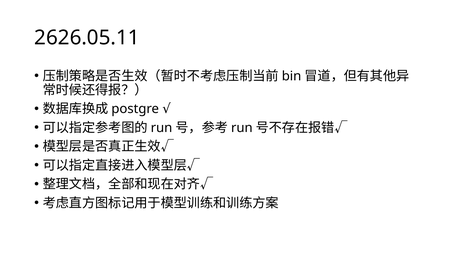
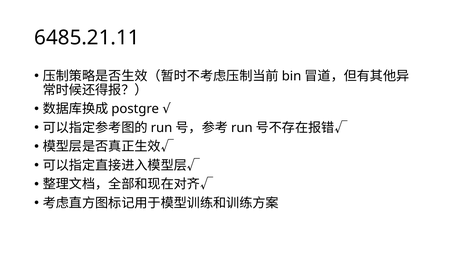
2626.05.11: 2626.05.11 -> 6485.21.11 (87, 38)
